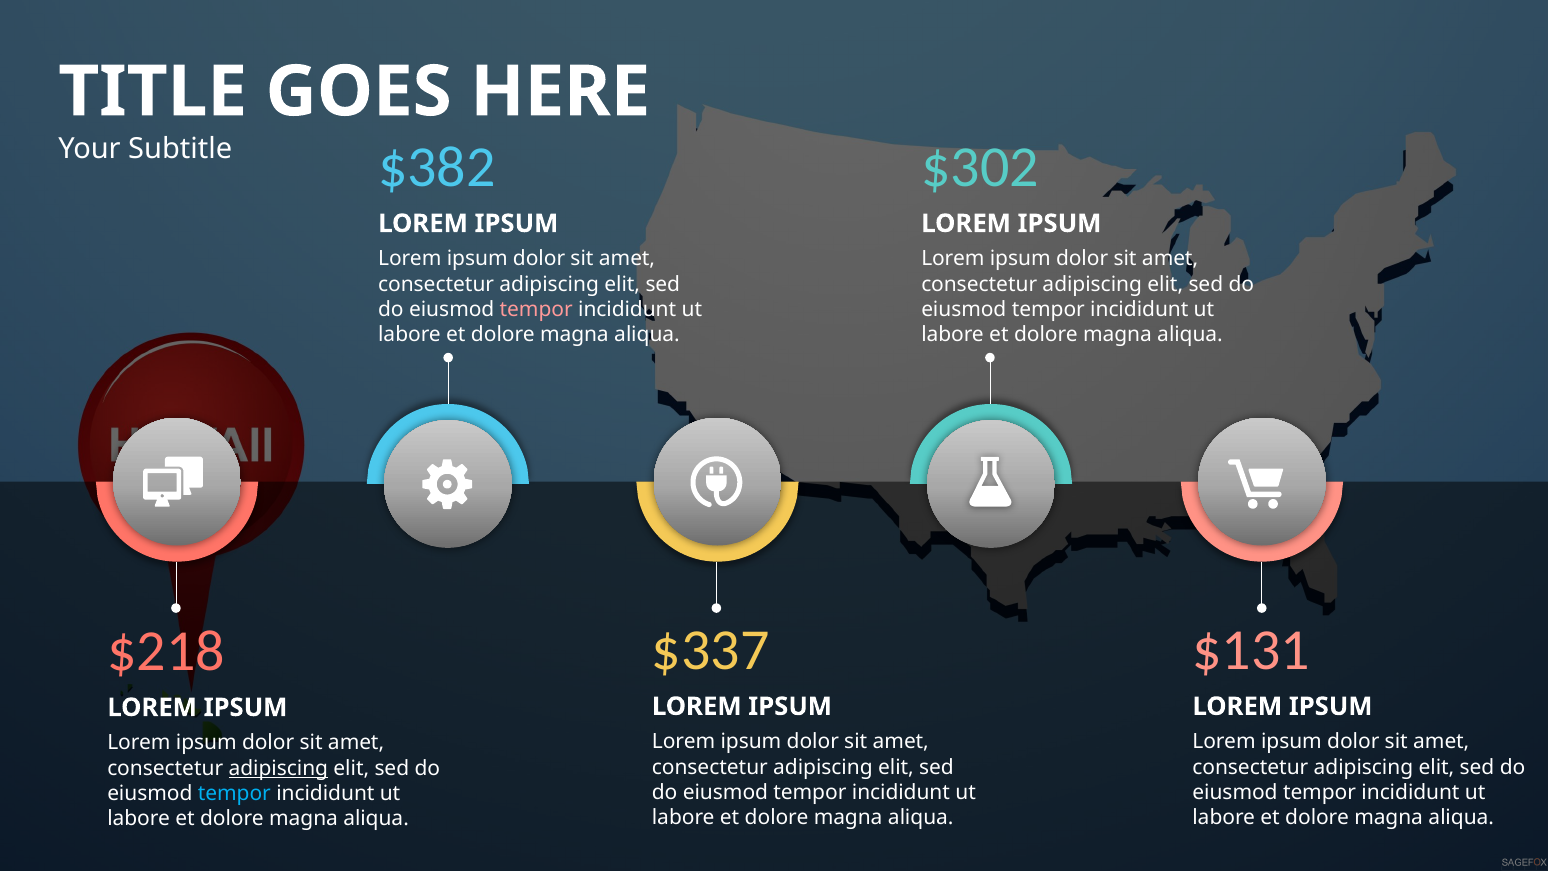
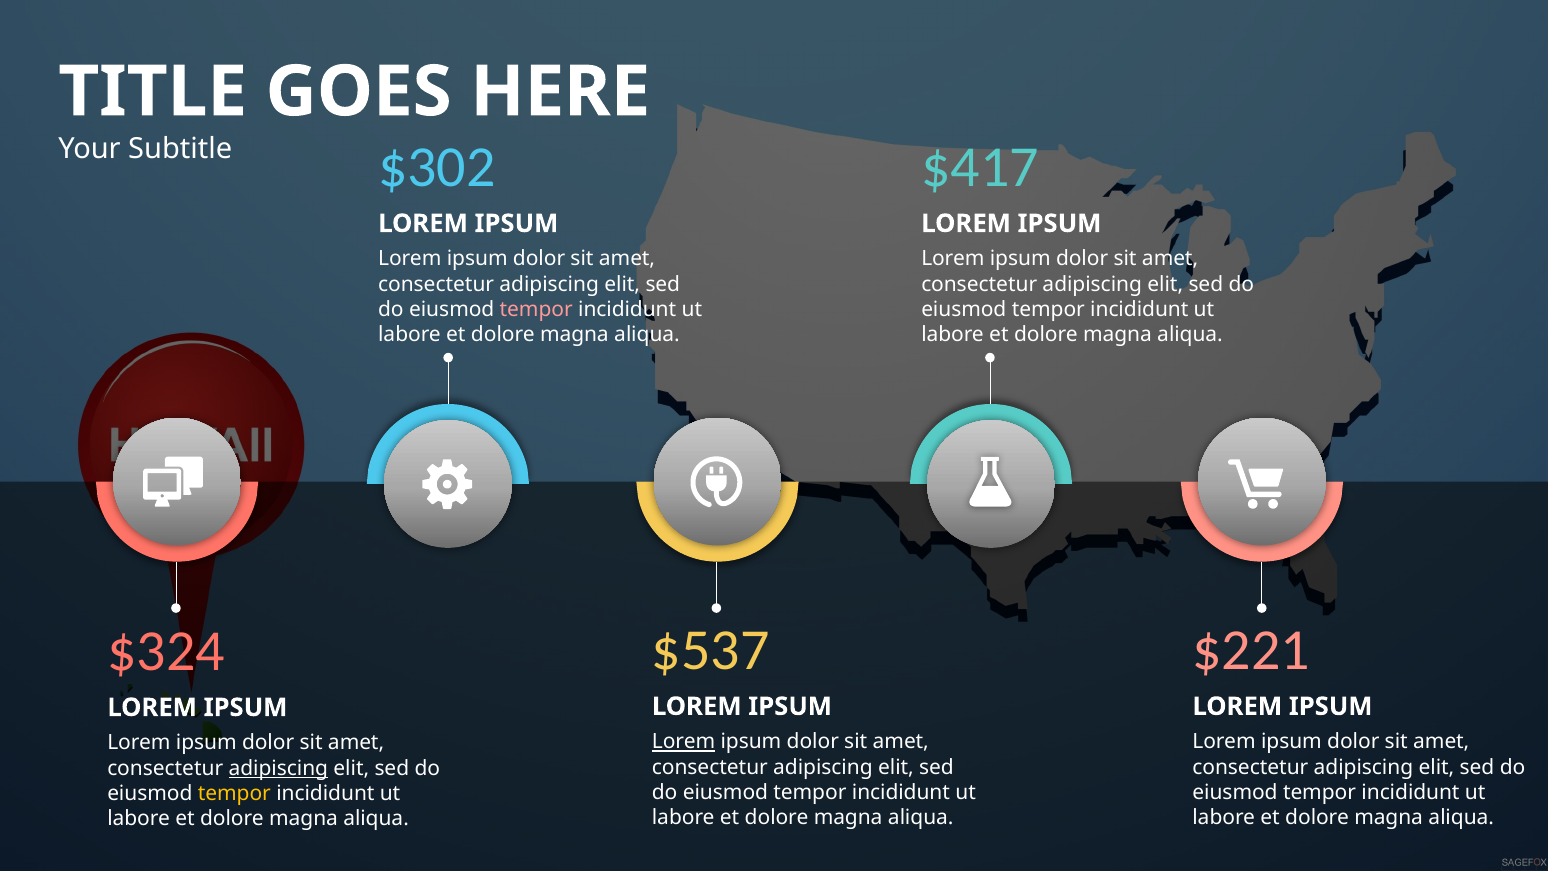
$382: $382 -> $302 (437, 168)
$302: $302 -> $417 (980, 168)
$337: $337 -> $537 (711, 650)
$131: $131 -> $221 (1251, 650)
$218: $218 -> $324 (166, 652)
Lorem underline: none -> present (684, 742)
tempor colour: light blue -> yellow (234, 793)
